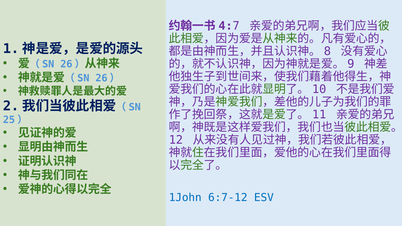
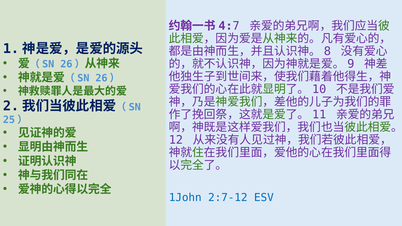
6:7-12: 6:7-12 -> 2:7-12 (228, 198)
